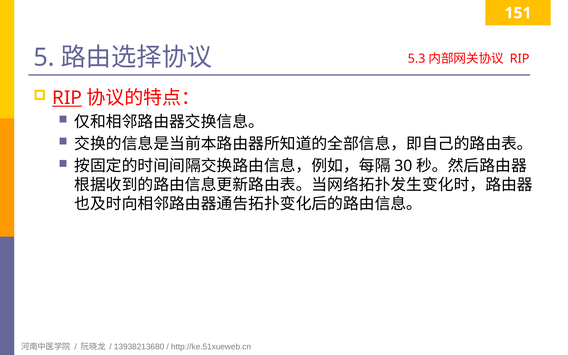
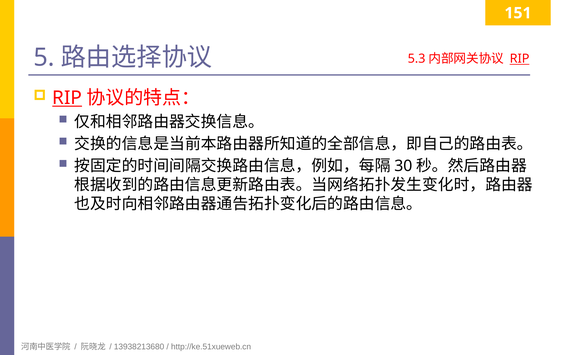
RIP underline: none -> present (520, 59)
